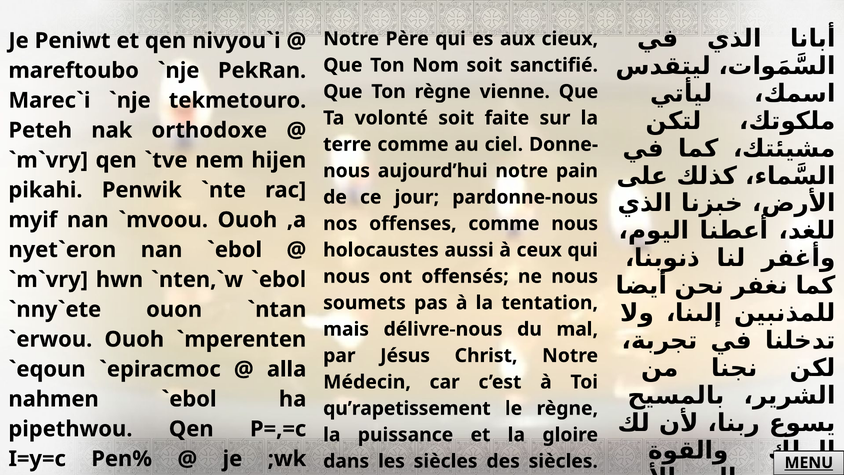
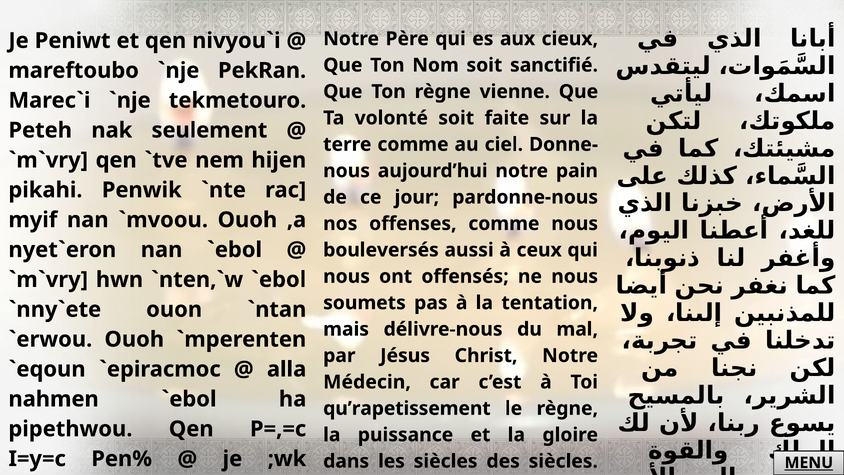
orthodoxe: orthodoxe -> seulement (209, 130)
holocaustes: holocaustes -> bouleversés (381, 250)
